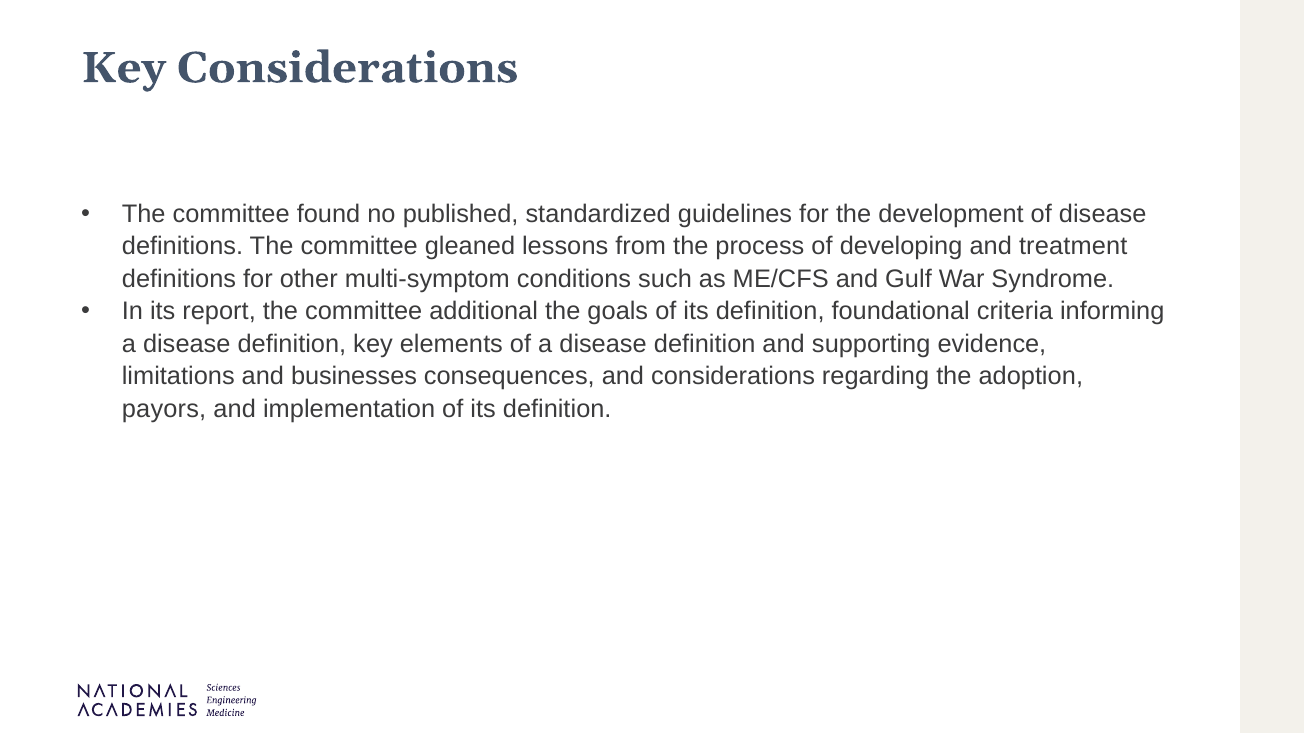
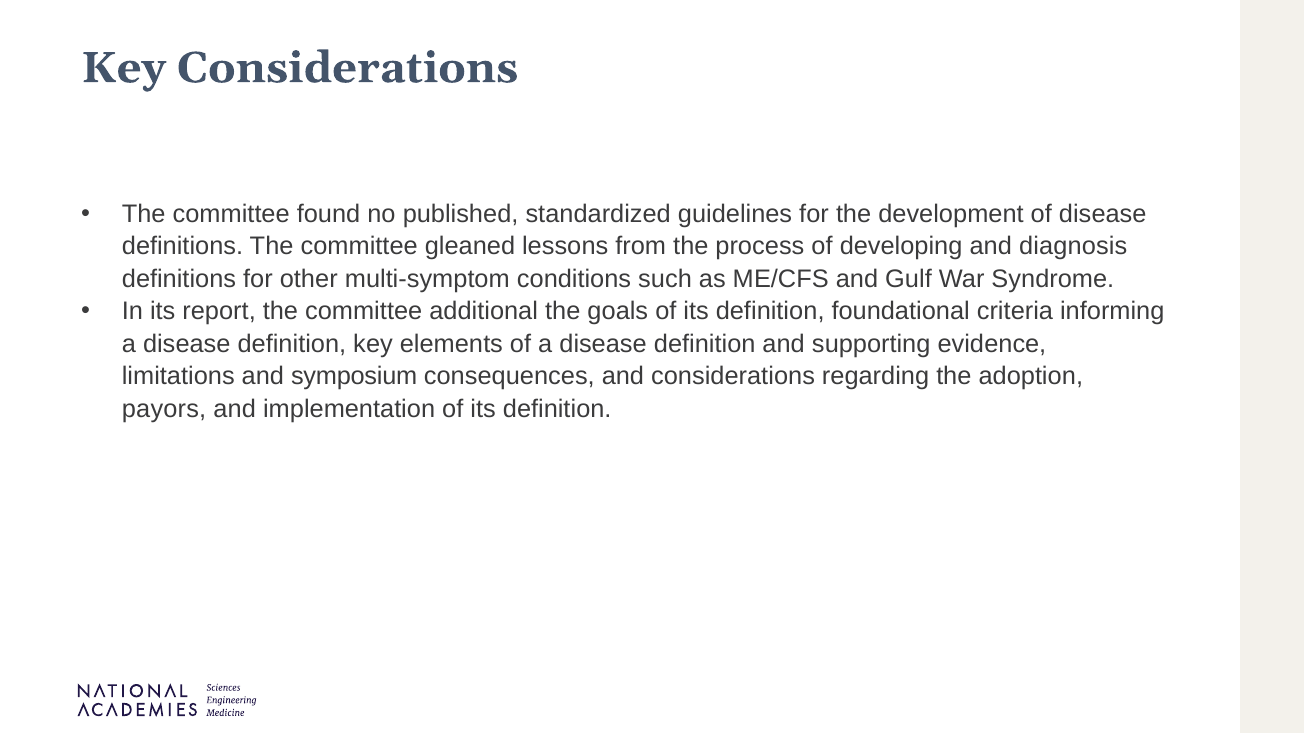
treatment: treatment -> diagnosis (1073, 247)
businesses: businesses -> symposium (354, 377)
